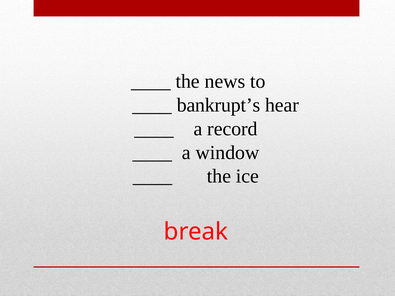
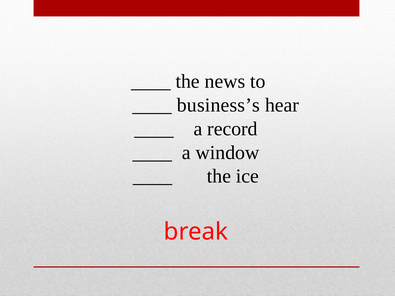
bankrupt’s: bankrupt’s -> business’s (218, 105)
